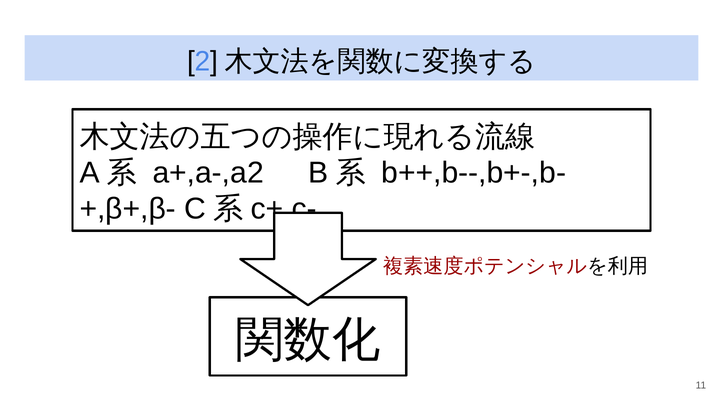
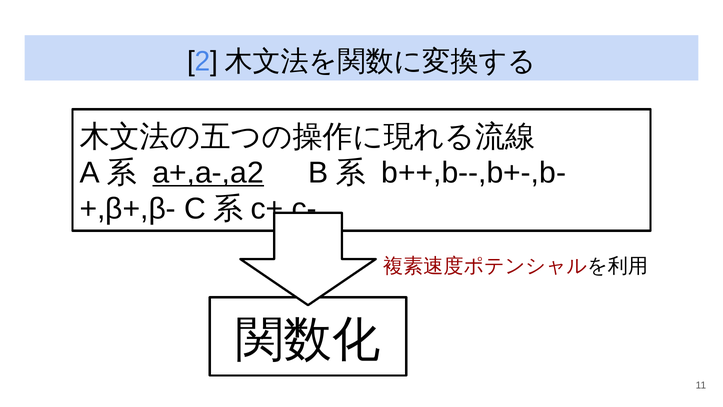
a+,a-,a2 underline: none -> present (208, 173)
